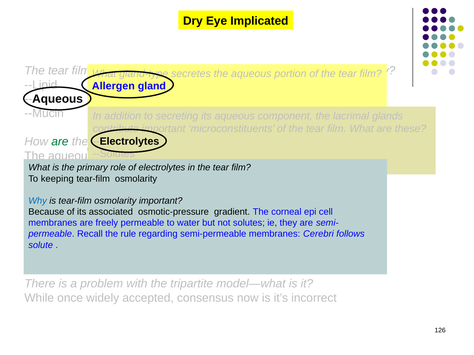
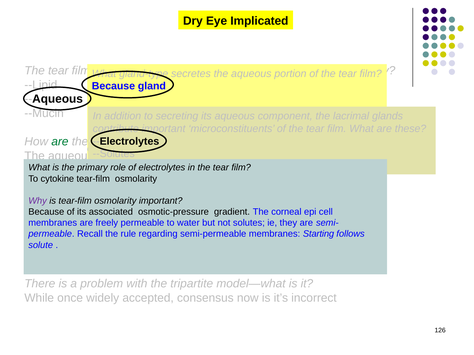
Allergen: Allergen -> Because (113, 86)
keeping: keeping -> cytokine (57, 179)
Why colour: blue -> purple (38, 201)
Cerebri: Cerebri -> Starting (319, 234)
